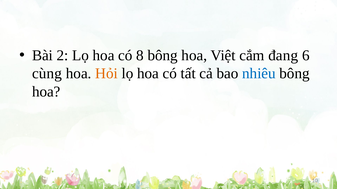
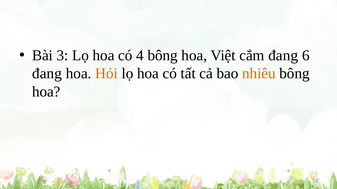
2: 2 -> 3 (63, 56)
8: 8 -> 4 (140, 56)
cùng: cùng -> đang (47, 74)
nhiêu colour: blue -> orange (259, 74)
